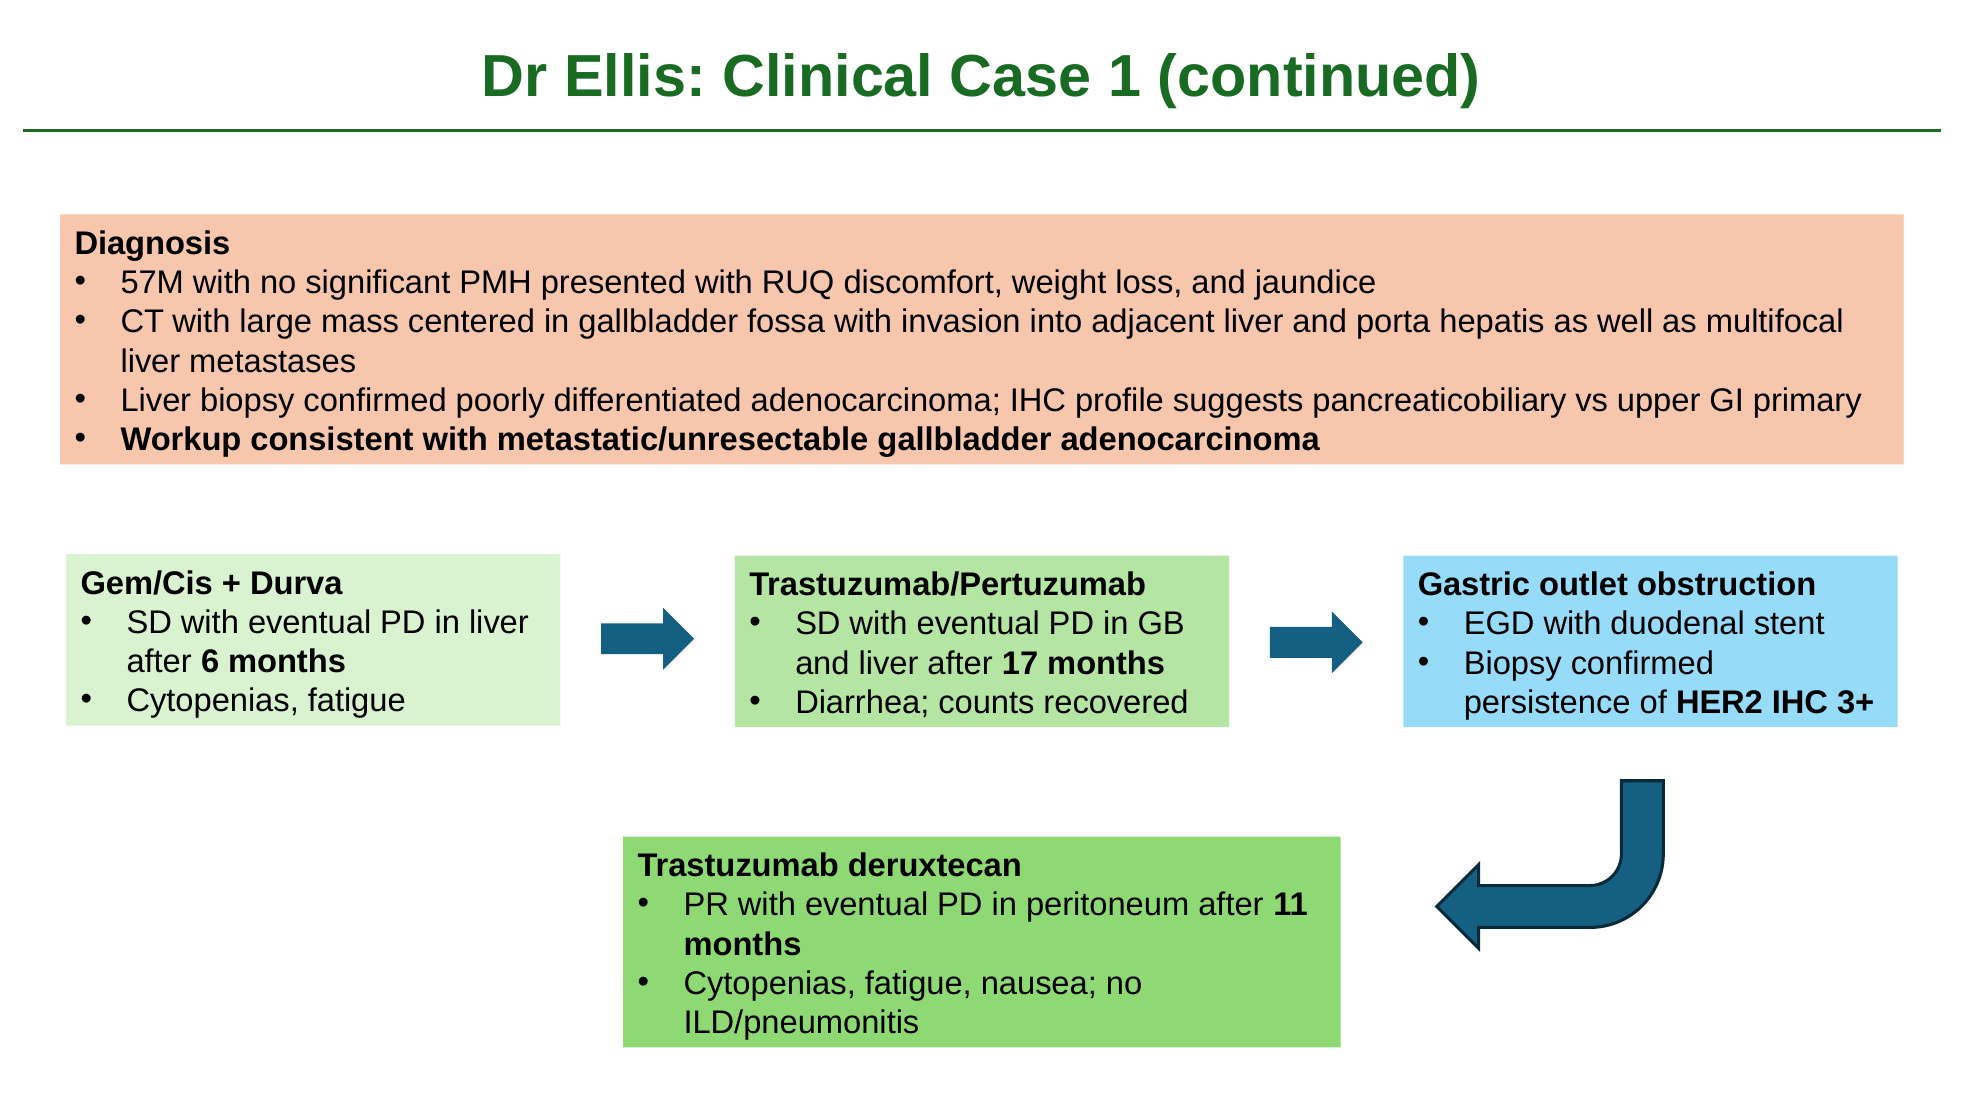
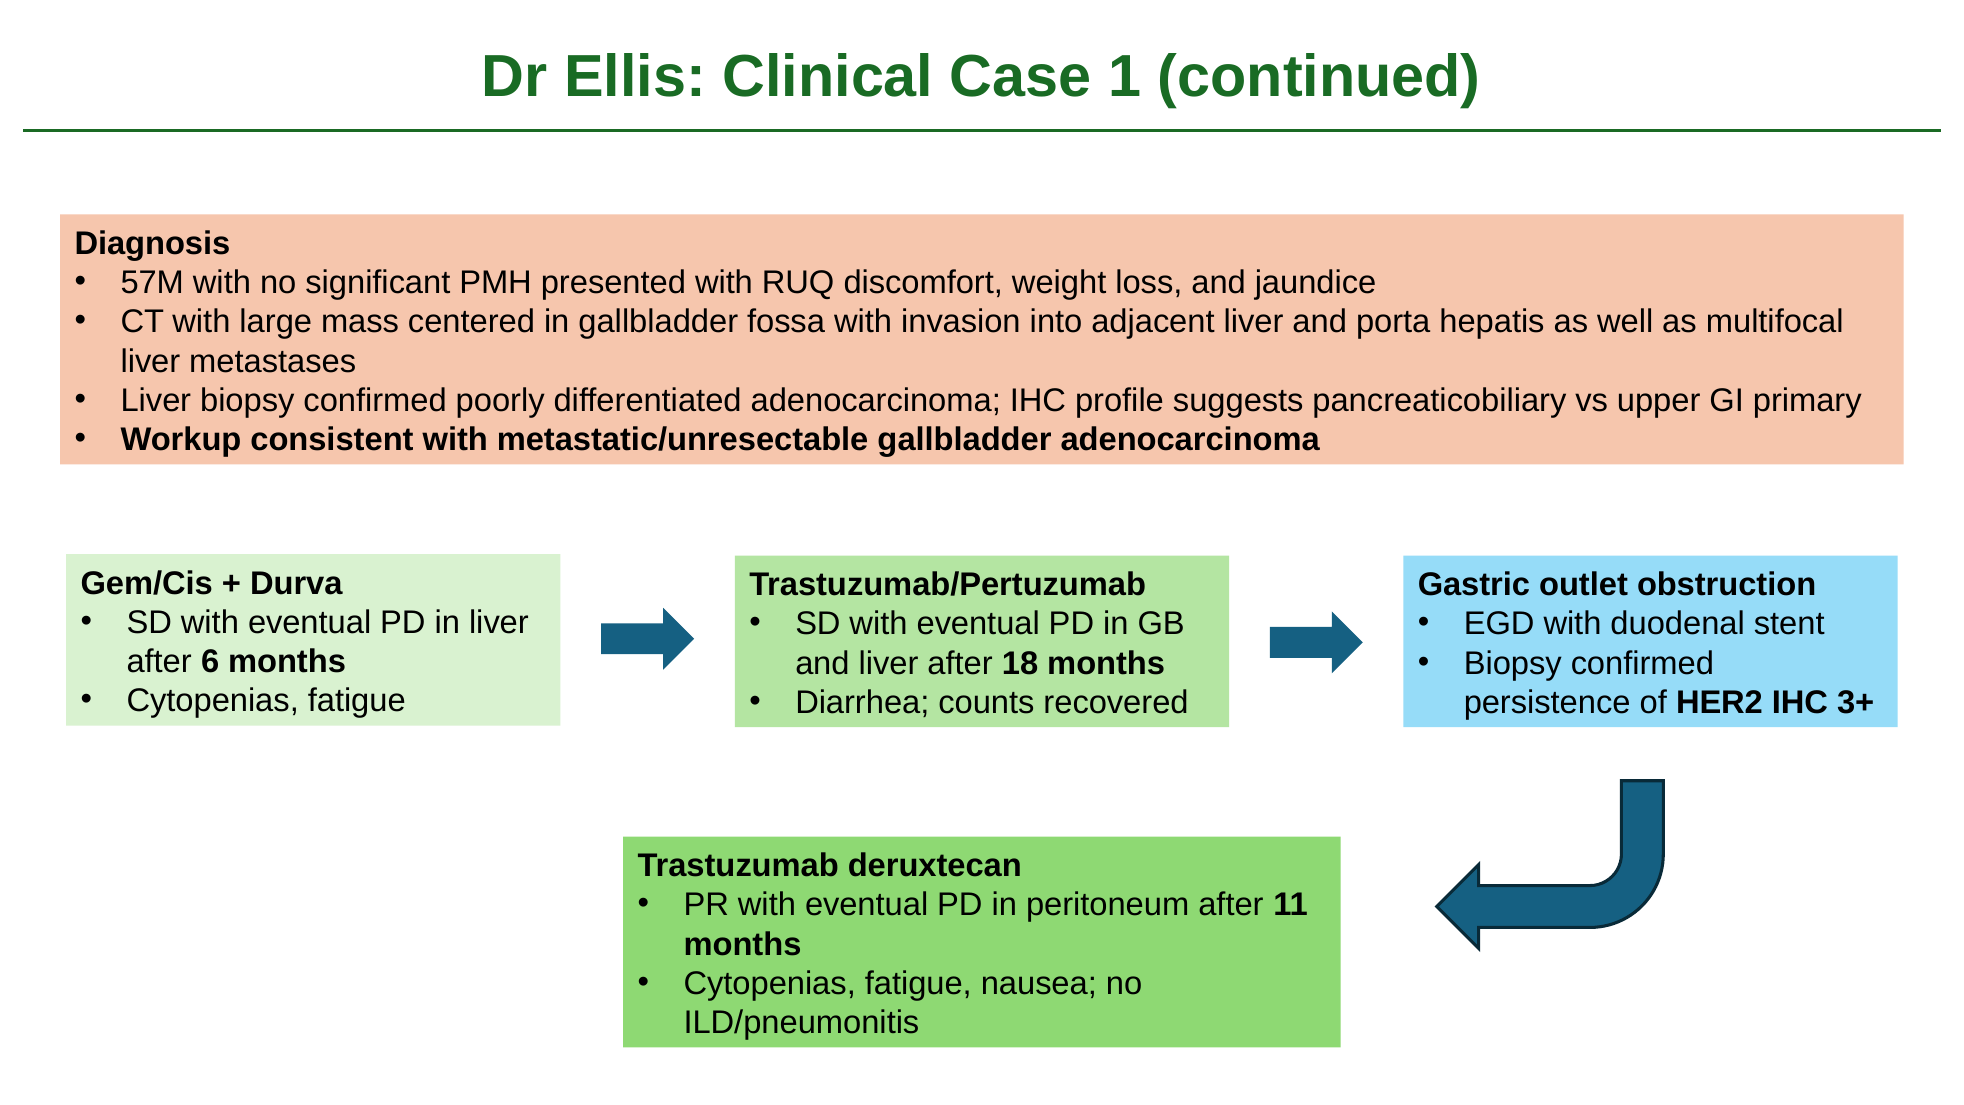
17: 17 -> 18 (1020, 663)
